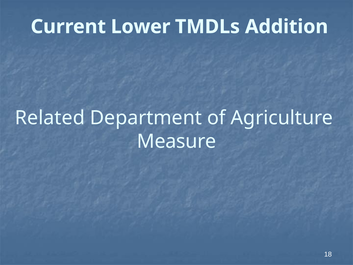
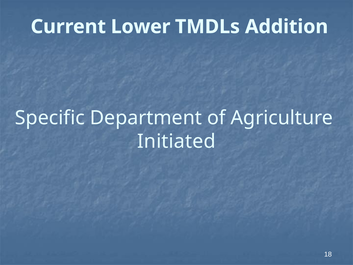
Related: Related -> Specific (50, 118)
Measure: Measure -> Initiated (176, 141)
